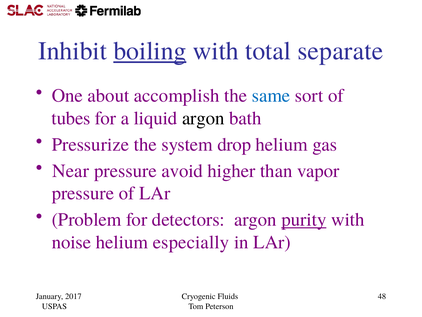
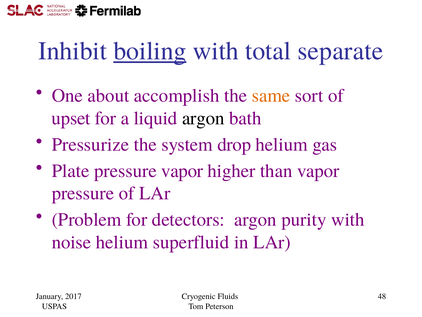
same colour: blue -> orange (271, 96)
tubes: tubes -> upset (71, 118)
Near: Near -> Plate (71, 171)
pressure avoid: avoid -> vapor (182, 171)
purity underline: present -> none (304, 219)
especially: especially -> superfluid (191, 242)
